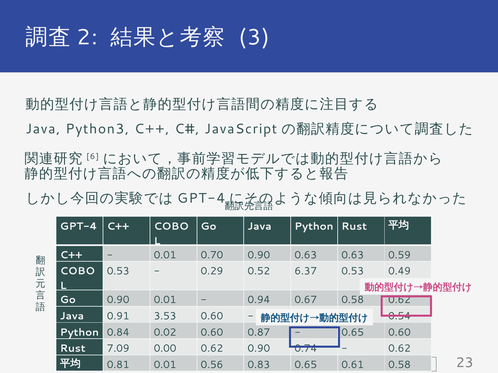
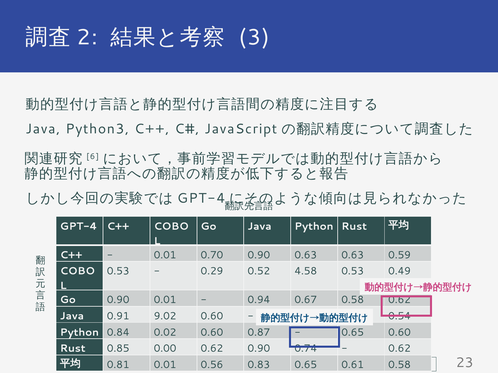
6.37: 6.37 -> 4.58 (306, 272)
3.53: 3.53 -> 9.02 (165, 316)
7.09: 7.09 -> 0.85 (118, 349)
